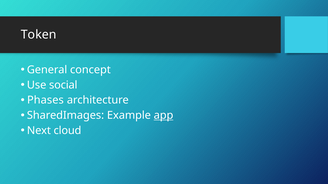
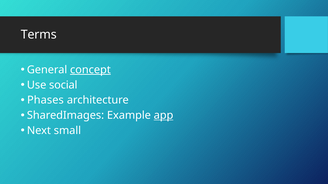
Token: Token -> Terms (39, 35)
concept underline: none -> present (90, 70)
cloud: cloud -> small (67, 131)
